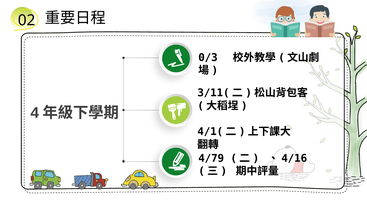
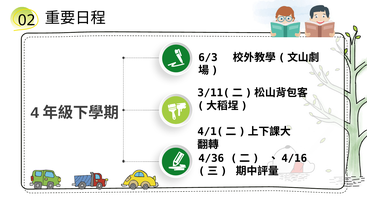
0/3: 0/3 -> 6/3 (208, 58)
4/79: 4/79 -> 4/36 (211, 159)
